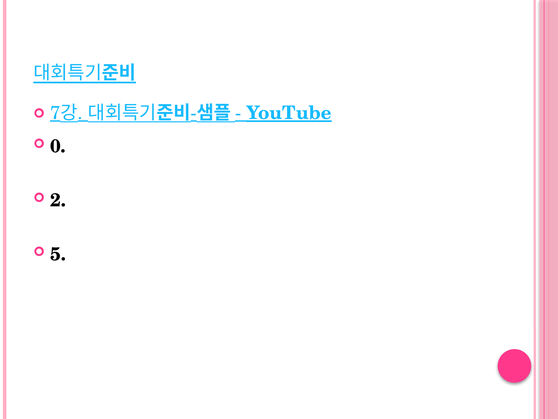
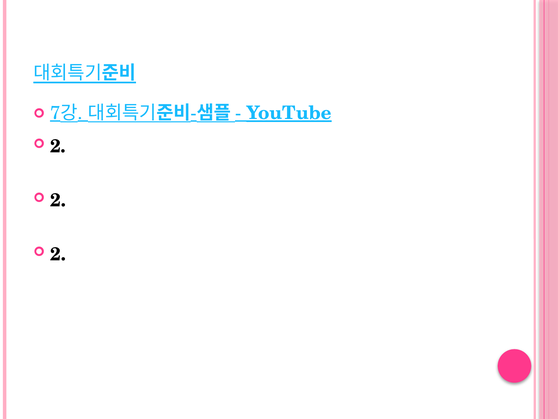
0: 0 -> 2 (58, 146)
5: 5 -> 2 (58, 254)
